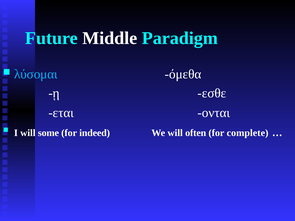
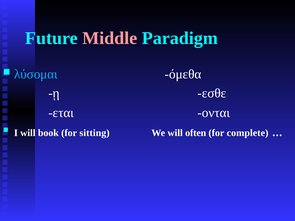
Middle colour: white -> pink (110, 38)
some: some -> book (48, 133)
indeed: indeed -> sitting (95, 133)
